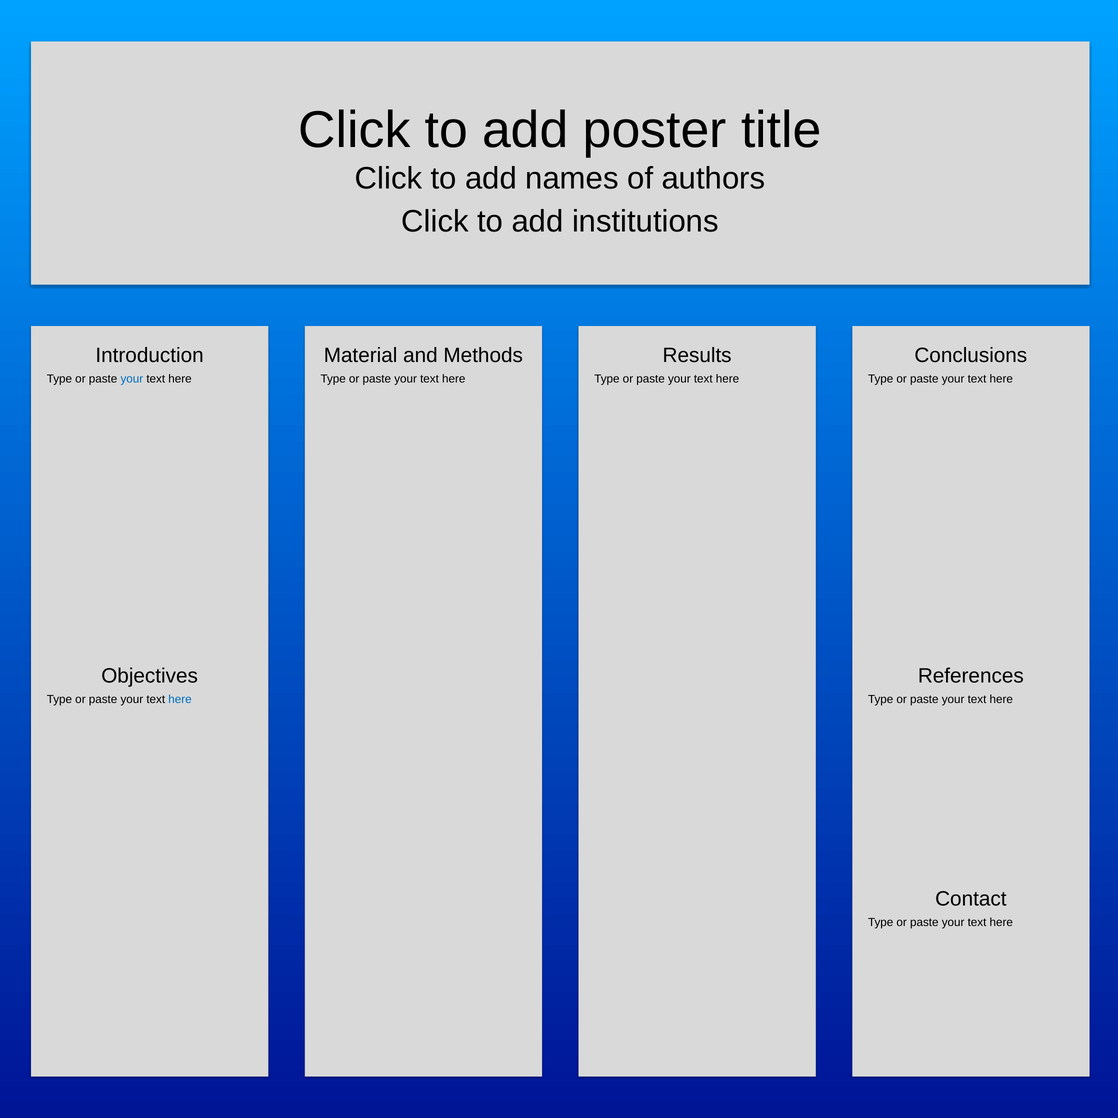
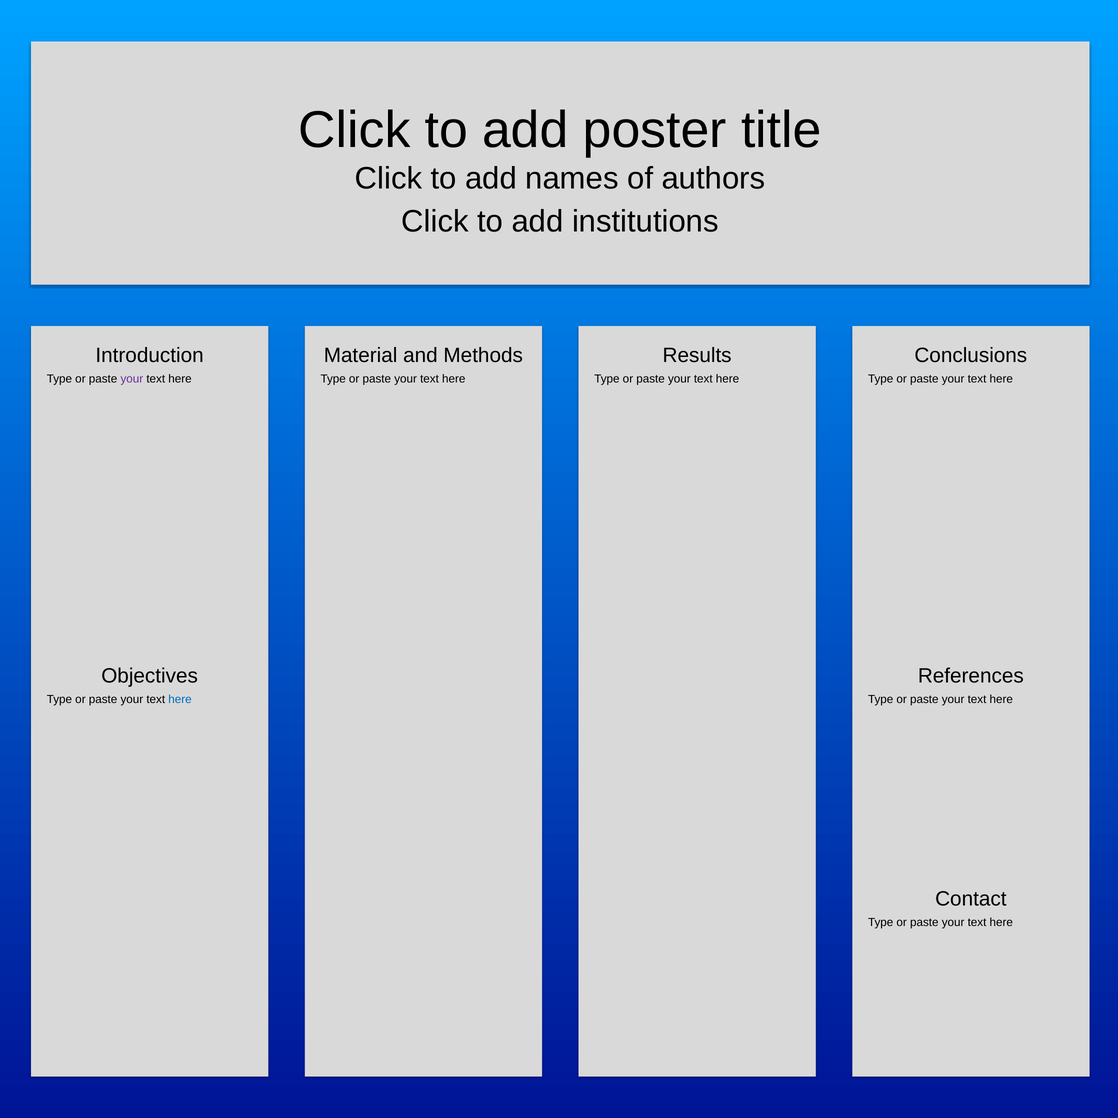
your colour: blue -> purple (132, 379)
